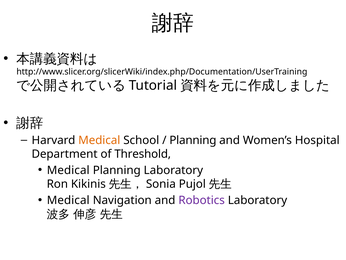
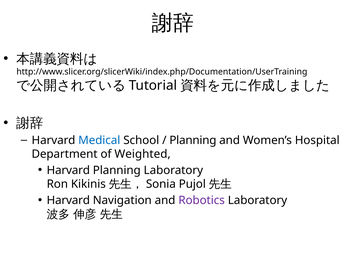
Medical colour: orange -> blue (99, 140)
Threshold: Threshold -> Weighted (143, 154)
Medical: Medical -> Harvard (68, 170)
Medical: Medical -> Harvard (68, 200)
